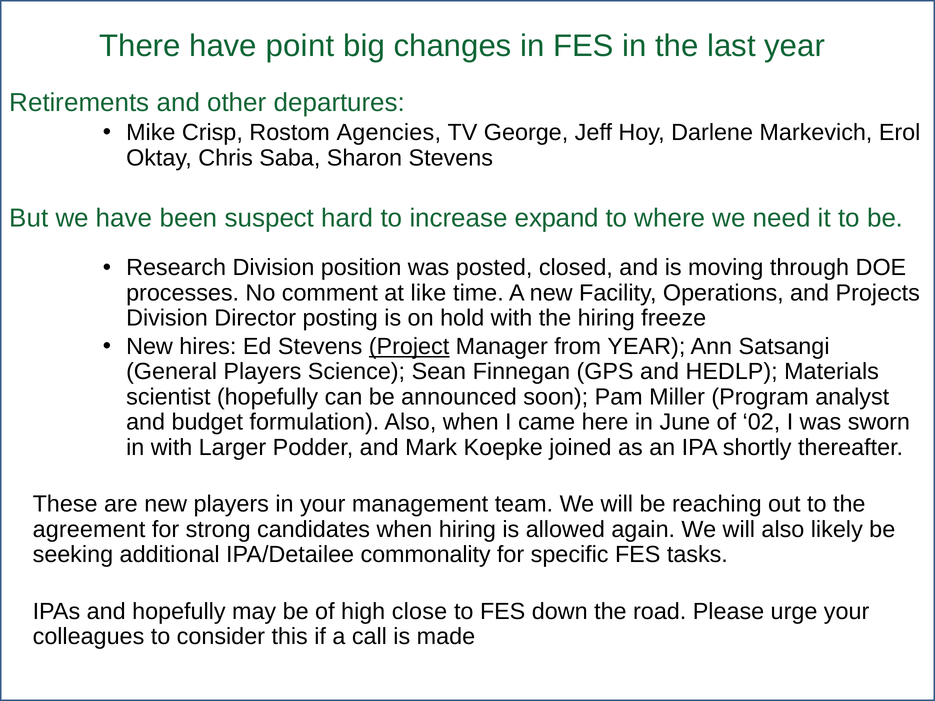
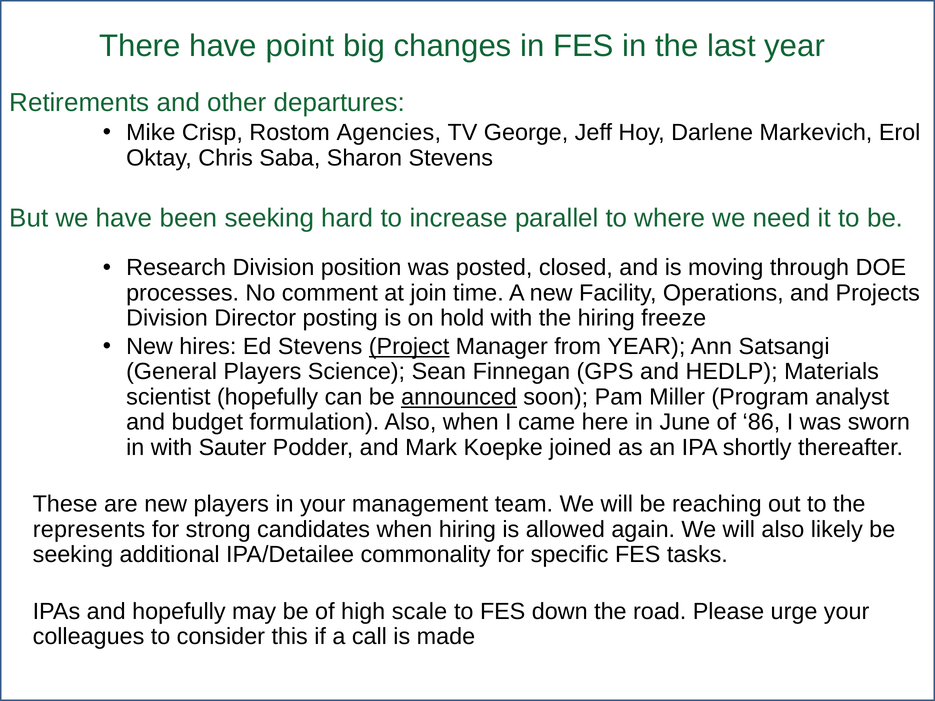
been suspect: suspect -> seeking (269, 218)
expand: expand -> parallel (557, 218)
like: like -> join (429, 293)
announced underline: none -> present (459, 397)
02: 02 -> 86 (761, 422)
Larger: Larger -> Sauter (233, 448)
agreement: agreement -> represents (89, 530)
close: close -> scale (419, 612)
